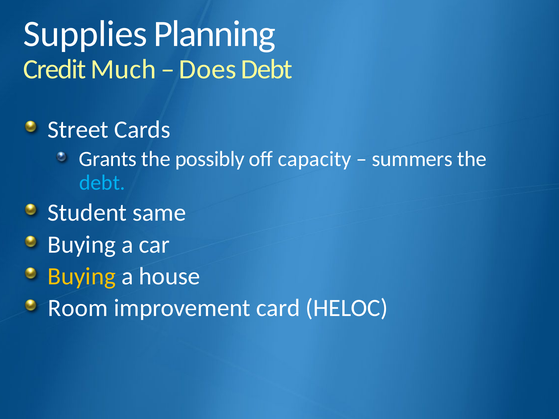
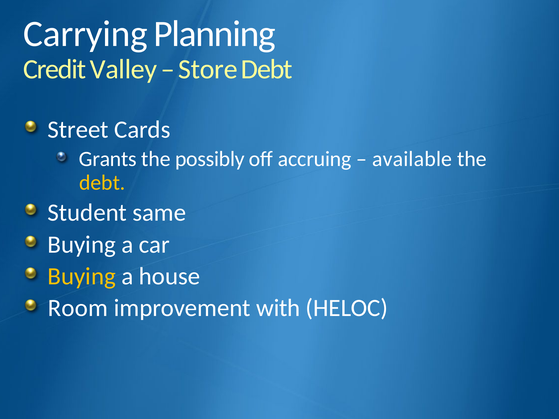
Supplies: Supplies -> Carrying (85, 34)
Much: Much -> Valley (124, 69)
Does: Does -> Store (208, 69)
capacity: capacity -> accruing (315, 159)
summers: summers -> available (412, 159)
debt colour: light blue -> yellow (102, 183)
card: card -> with (278, 308)
